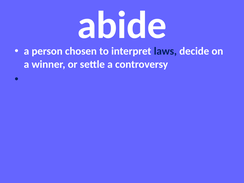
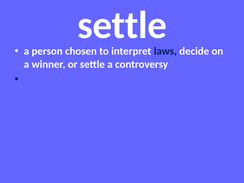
abide: abide -> settle (122, 25)
